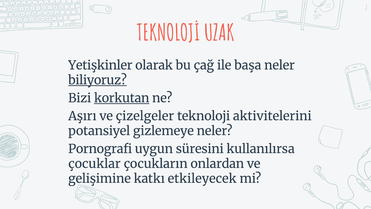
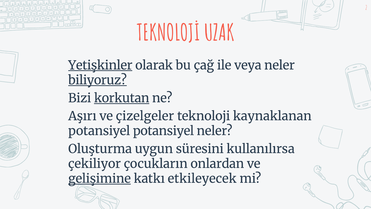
Yetişkinler underline: none -> present (100, 65)
başa: başa -> veya (248, 65)
aktivitelerini: aktivitelerini -> kaynaklanan (272, 116)
potansiyel gizlemeye: gizlemeye -> potansiyel (163, 131)
Pornografi: Pornografi -> Oluşturma (100, 149)
çocuklar: çocuklar -> çekiliyor (95, 164)
gelişimine underline: none -> present (99, 178)
